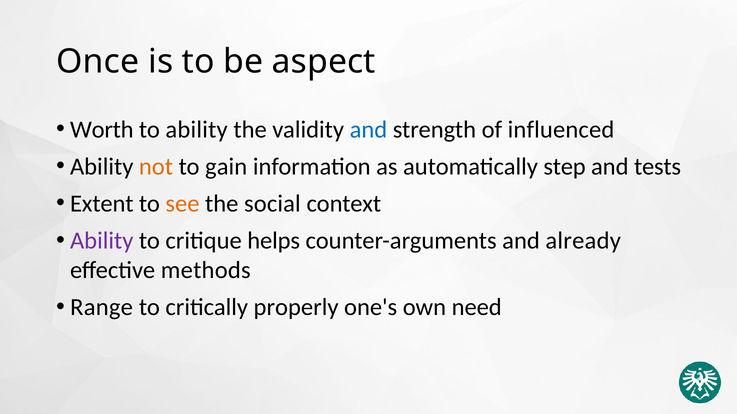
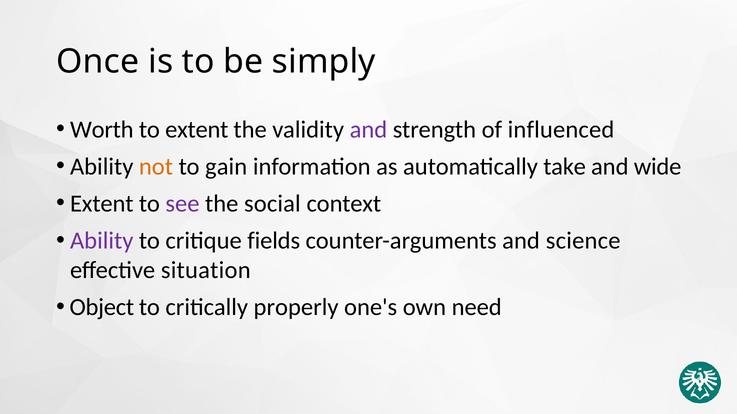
aspect: aspect -> simply (324, 62)
to ability: ability -> extent (197, 130)
and colour: blue -> purple (368, 130)
step: step -> take (565, 167)
tests: tests -> wide (658, 167)
see colour: orange -> purple (182, 204)
helps: helps -> fields (274, 241)
already: already -> science (583, 241)
methods: methods -> situation (206, 271)
Range: Range -> Object (102, 308)
